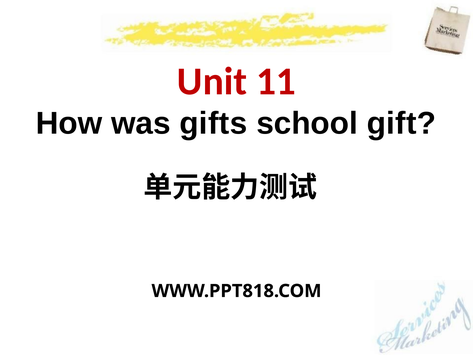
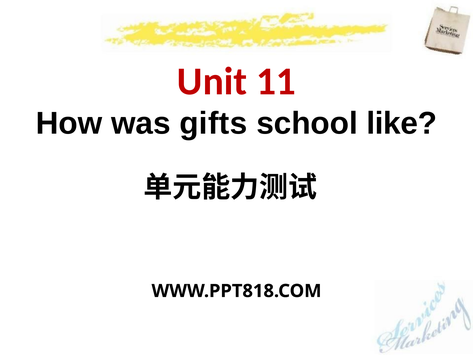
gift: gift -> like (402, 123)
